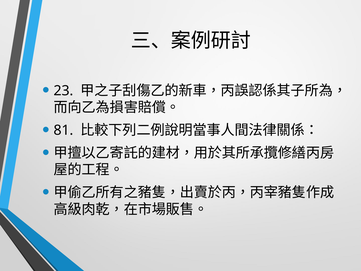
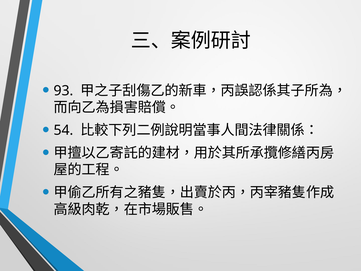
23: 23 -> 93 (64, 91)
81: 81 -> 54 (64, 130)
